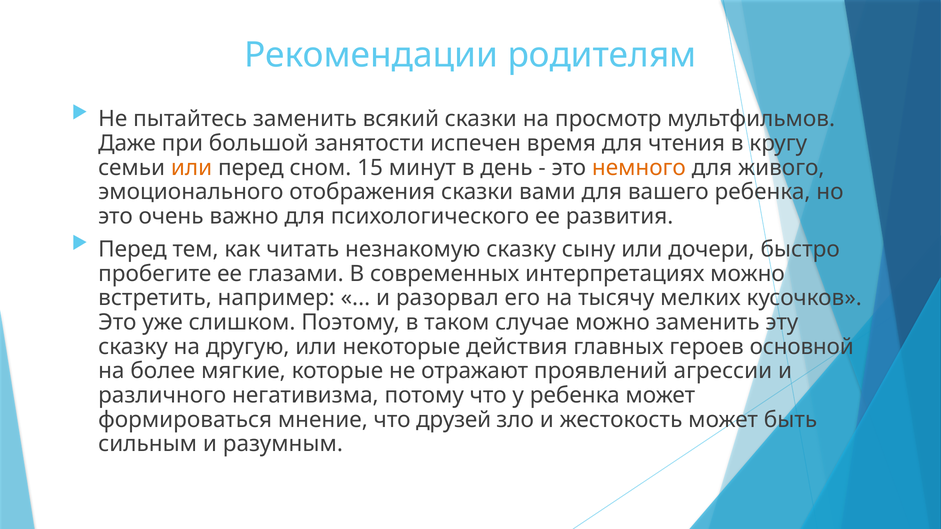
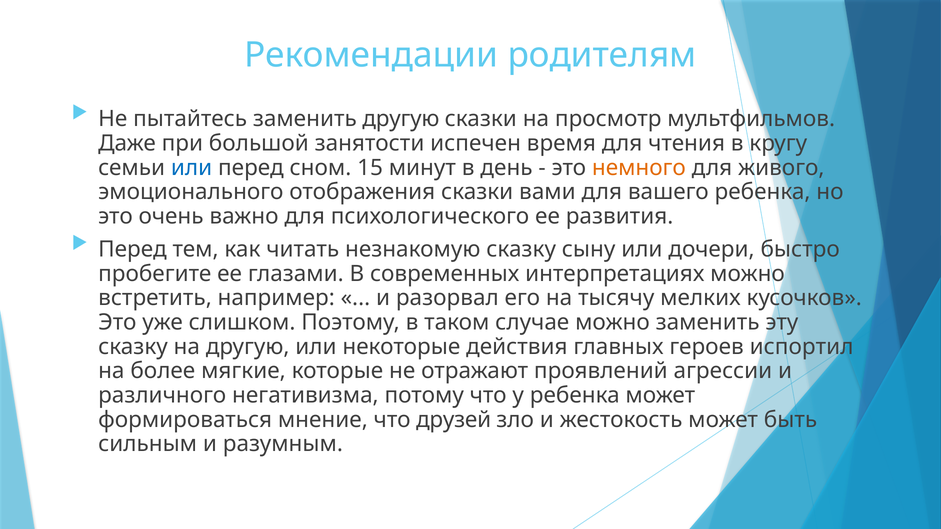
заменить всякий: всякий -> другую (401, 119)
или colour: orange -> blue (192, 168)
основной: основной -> испортил (802, 347)
